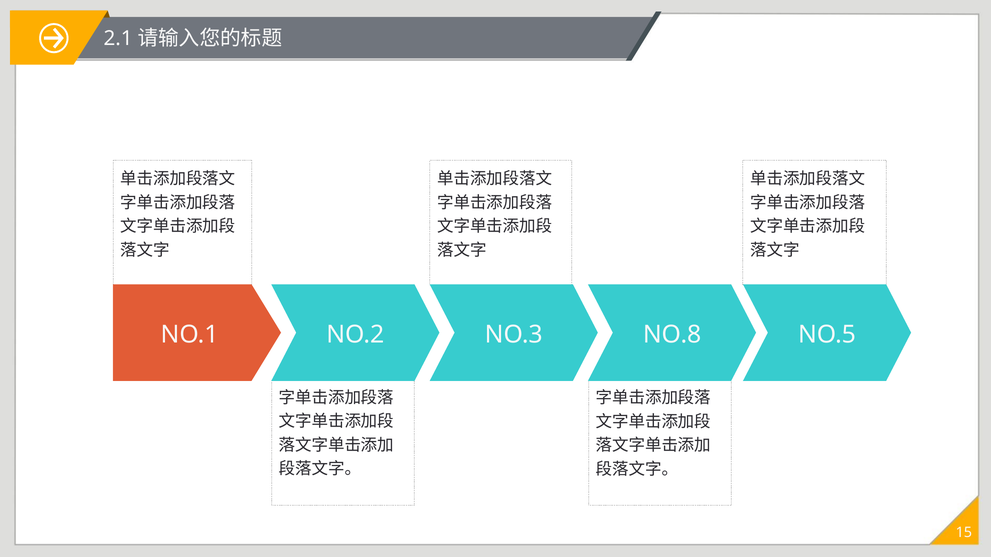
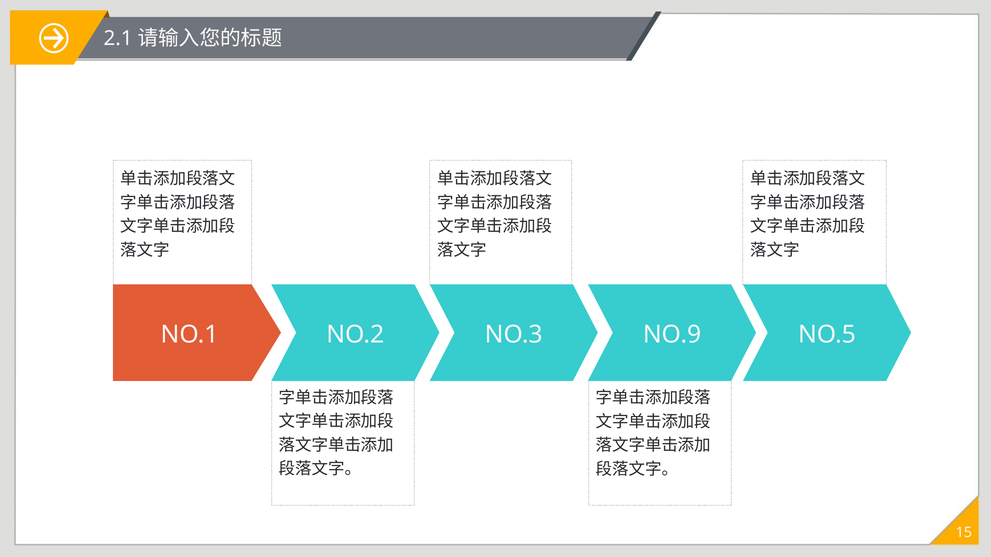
NO.8: NO.8 -> NO.9 (672, 334)
